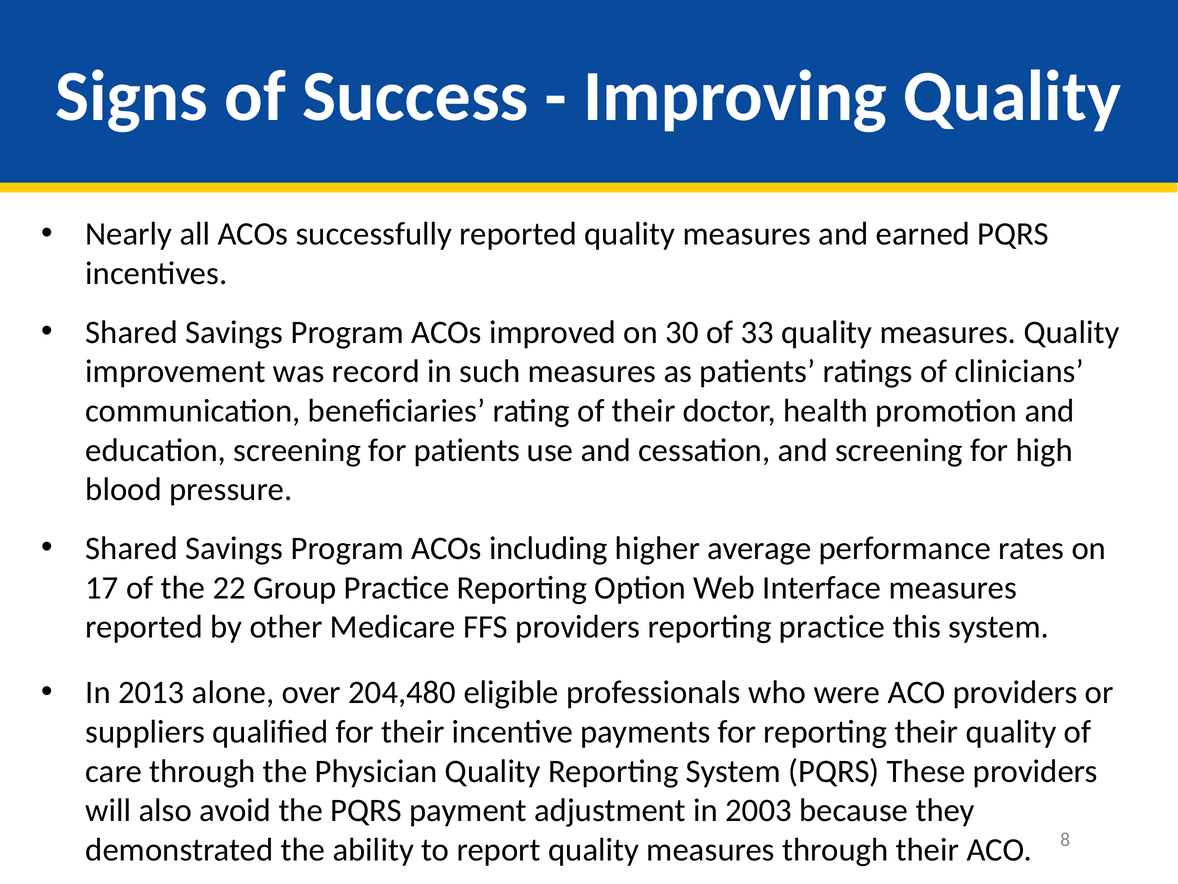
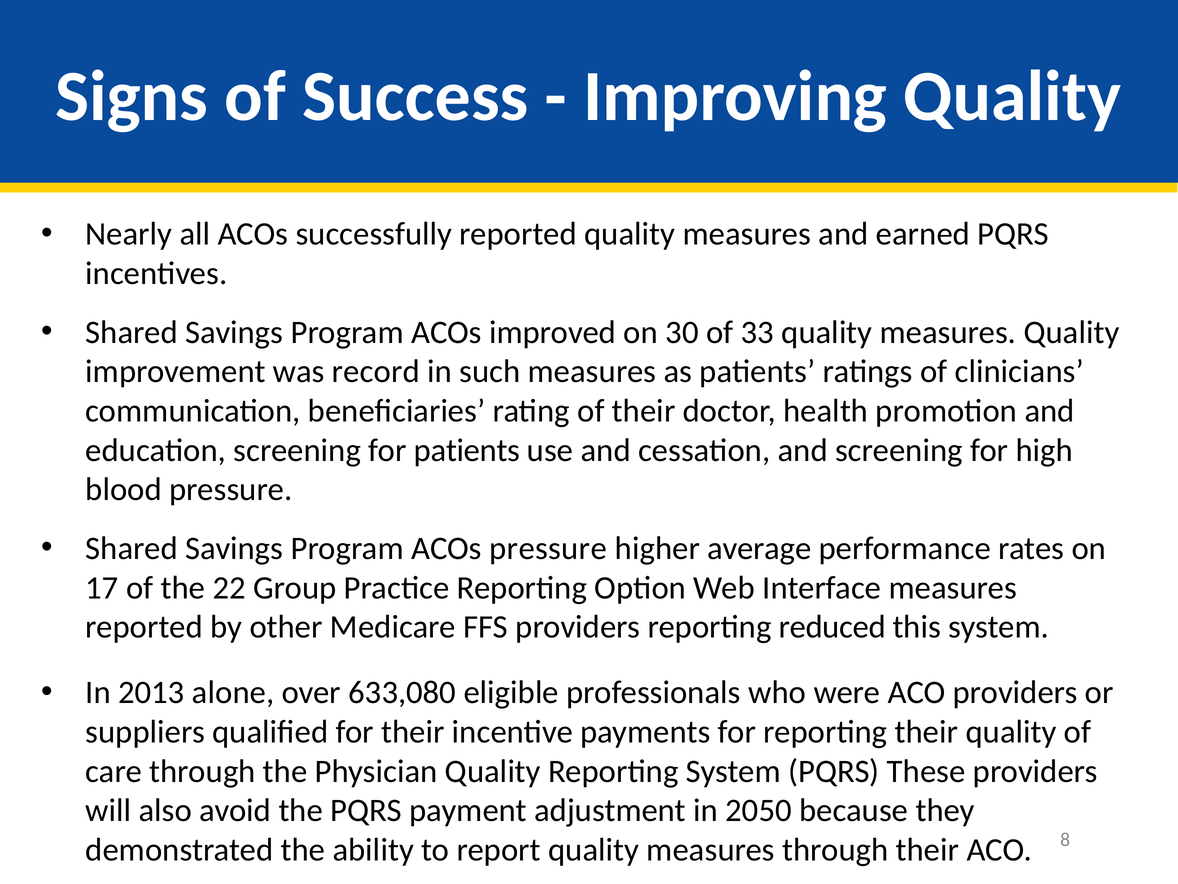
ACOs including: including -> pressure (548, 548)
reporting practice: practice -> reduced (832, 627)
204,480: 204,480 -> 633,080 (402, 692)
2003: 2003 -> 2050 (759, 810)
